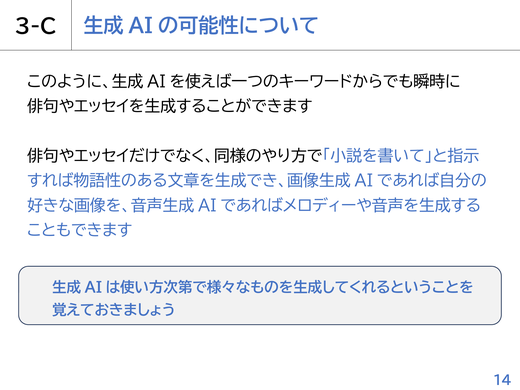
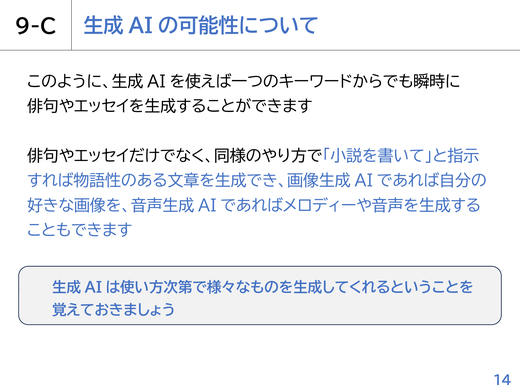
3-C: 3-C -> 9-C (36, 27)
